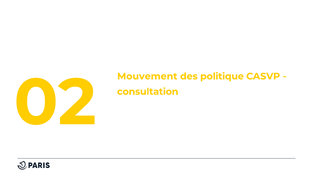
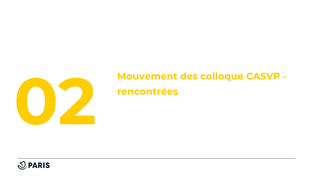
politique: politique -> colloque (222, 76)
consultation: consultation -> rencontrées (148, 92)
